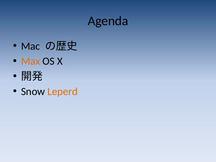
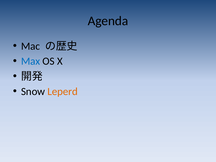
Max colour: orange -> blue (31, 61)
